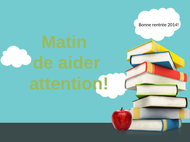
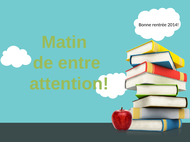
aider: aider -> entre (79, 63)
